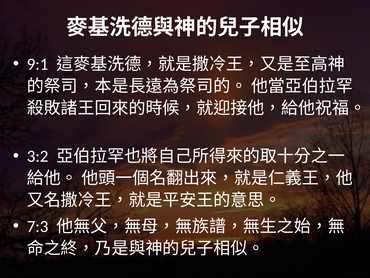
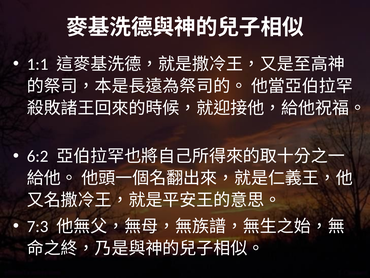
9:1: 9:1 -> 1:1 (38, 64)
3:2: 3:2 -> 6:2 (38, 156)
